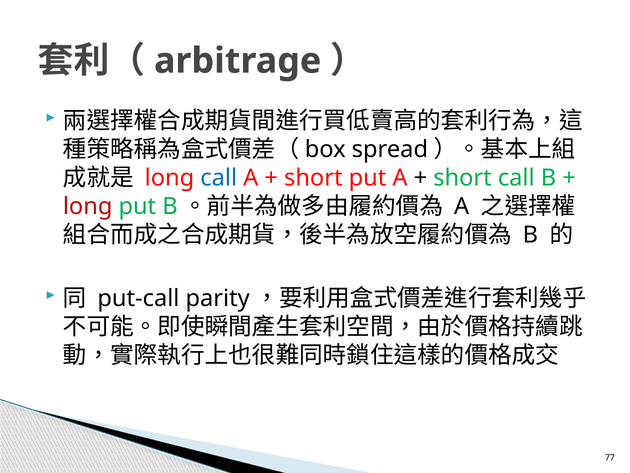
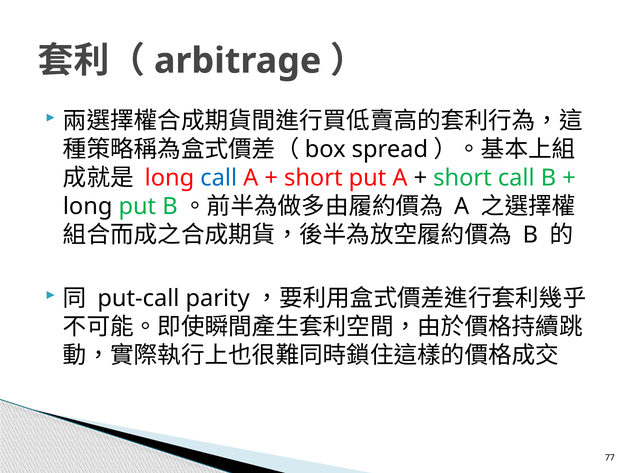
long colour: red -> black (88, 206)
